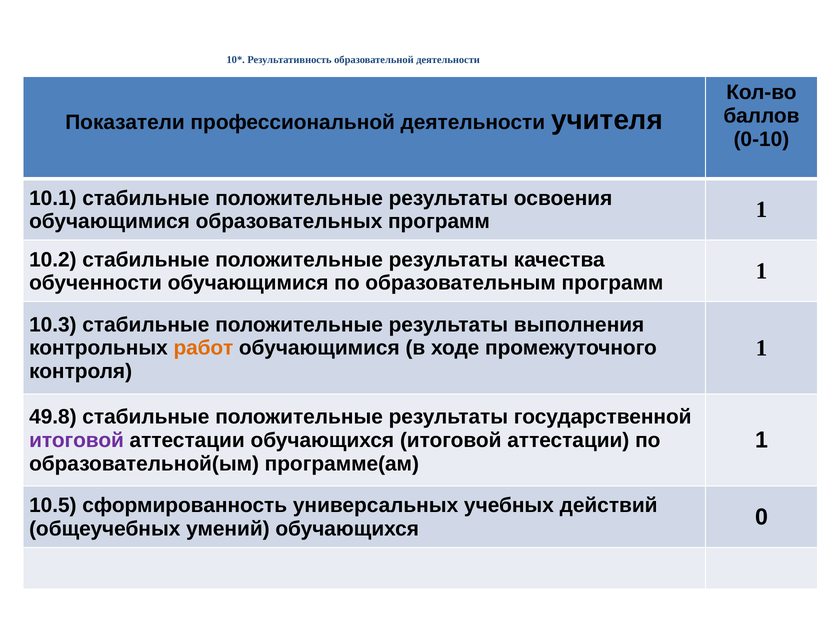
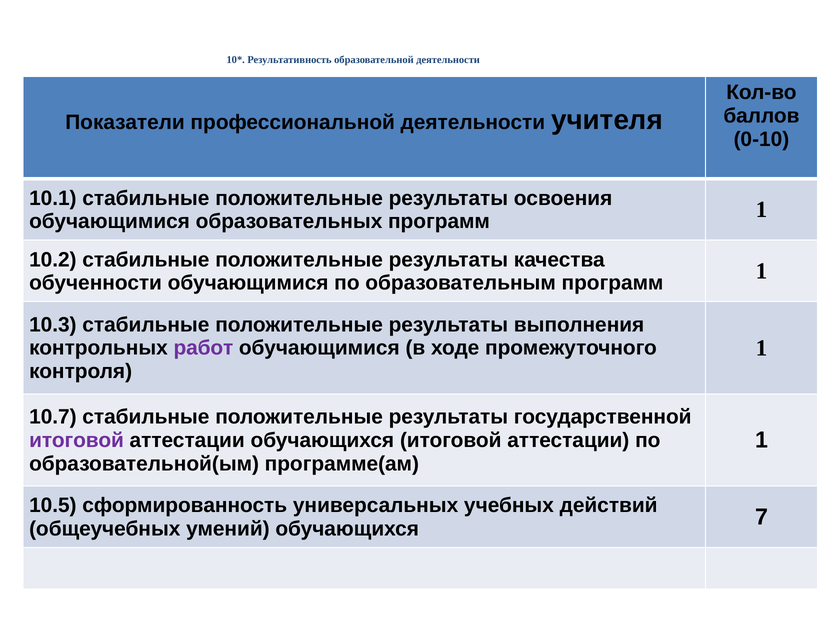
работ colour: orange -> purple (203, 348)
49.8: 49.8 -> 10.7 (53, 417)
0: 0 -> 7 (762, 517)
